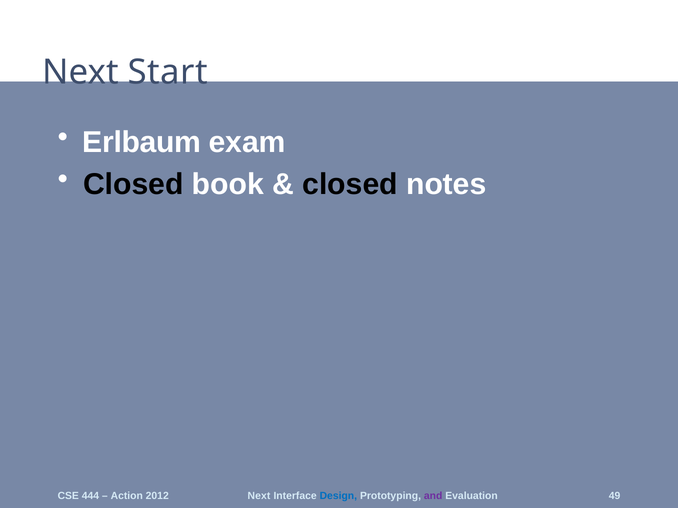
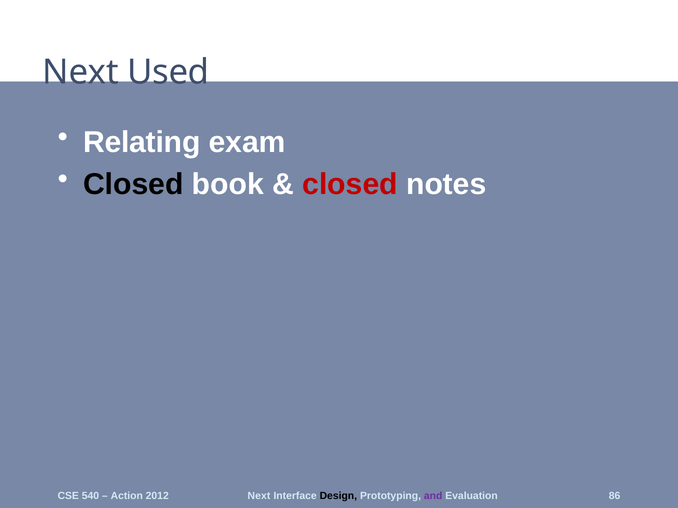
Start: Start -> Used (168, 72)
Erlbaum: Erlbaum -> Relating (142, 142)
closed colour: black -> red (350, 184)
444: 444 -> 540 (90, 496)
Design colour: blue -> black (338, 496)
49: 49 -> 86 (615, 496)
